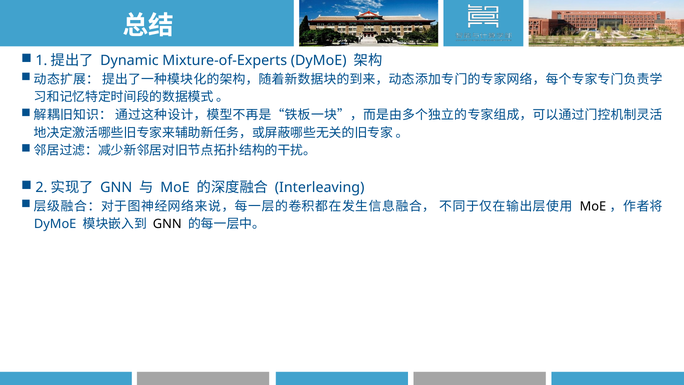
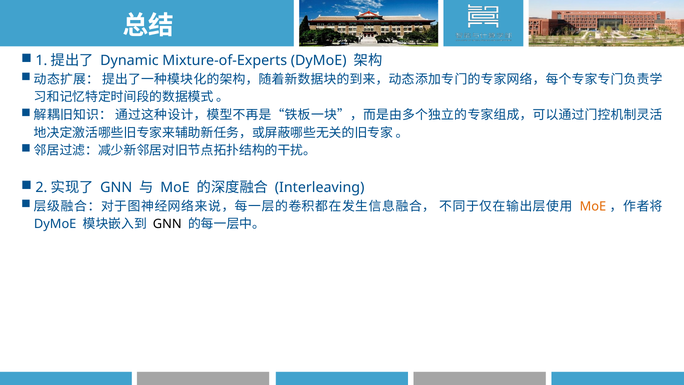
MoE colour: black -> orange (593, 206)
